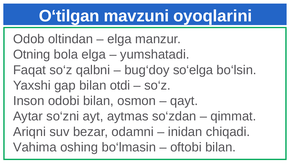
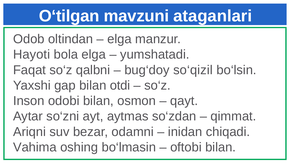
oyoqlarini: oyoqlarini -> ataganlari (213, 16)
Otning: Otning -> Hayoti (32, 54)
so‘elga: so‘elga -> so‘qizil (193, 70)
